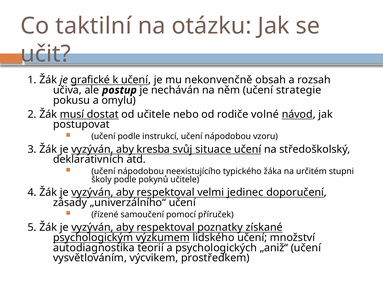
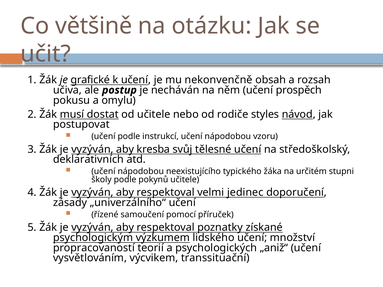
taktilní: taktilní -> většině (94, 26)
strategie: strategie -> prospěch (299, 90)
volné: volné -> styles (265, 114)
situace: situace -> tělesné (213, 149)
autodiagnostika: autodiagnostika -> propracovaností (94, 248)
prostředkem: prostředkem -> transsituační (215, 258)
